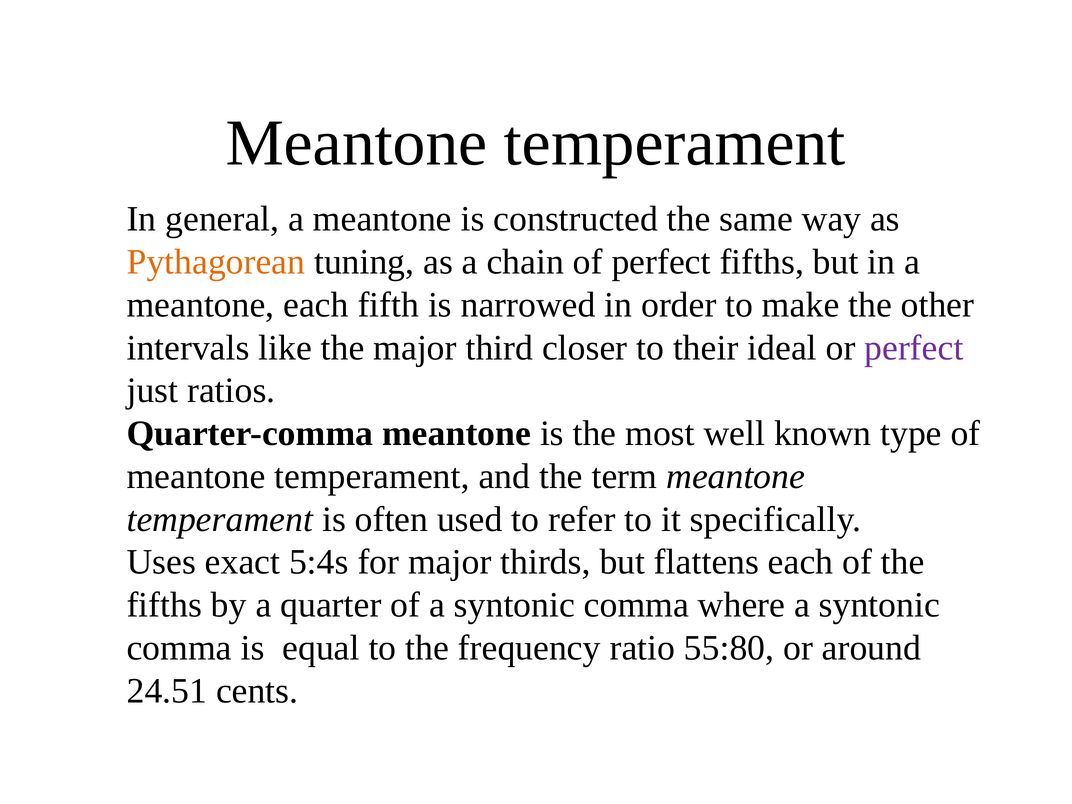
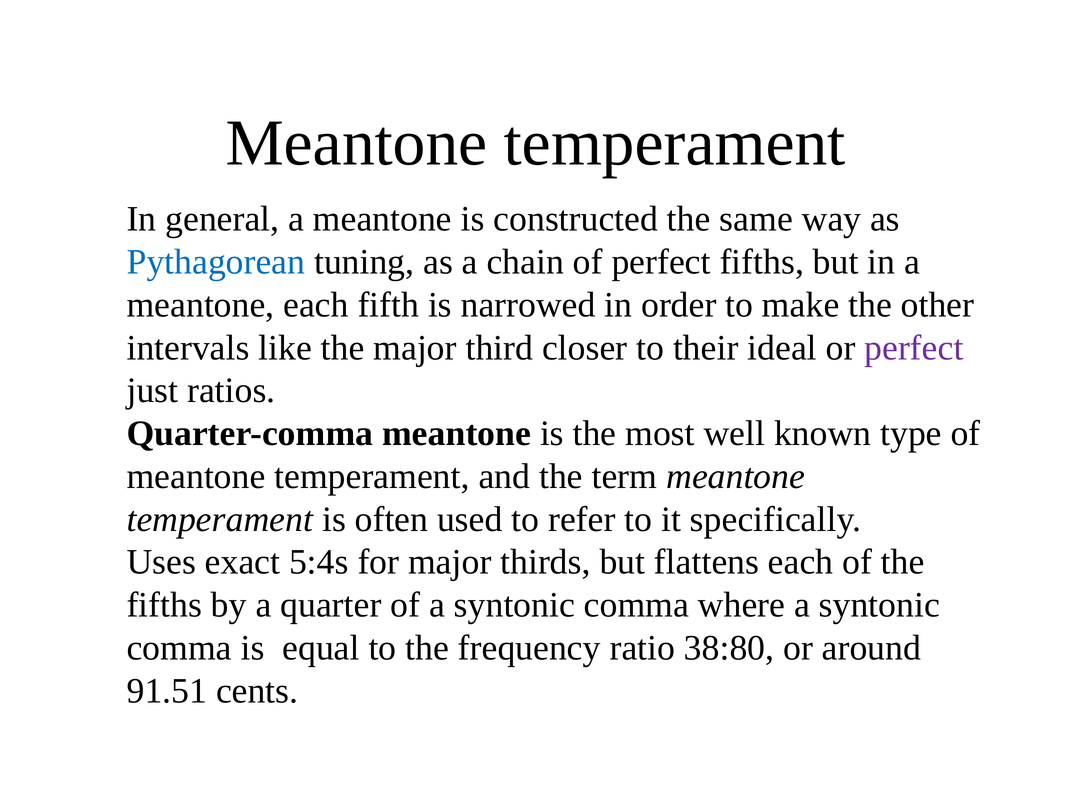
Pythagorean colour: orange -> blue (216, 262)
55:80: 55:80 -> 38:80 (729, 648)
24.51: 24.51 -> 91.51 (167, 691)
